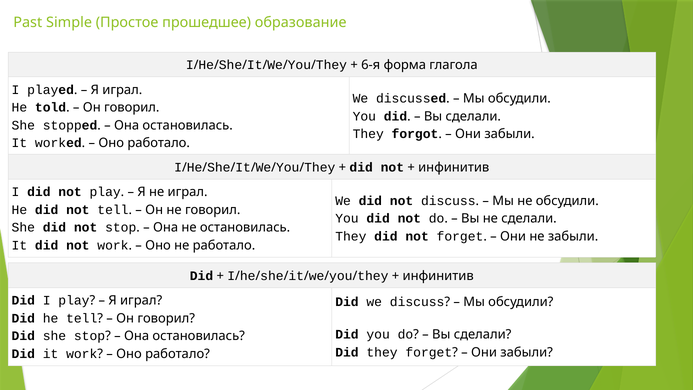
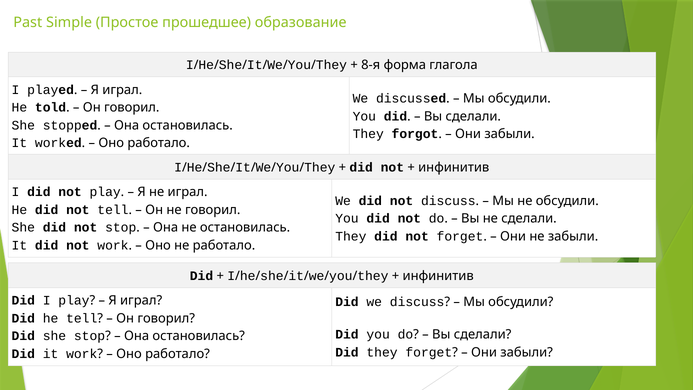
6-я: 6-я -> 8-я (371, 65)
